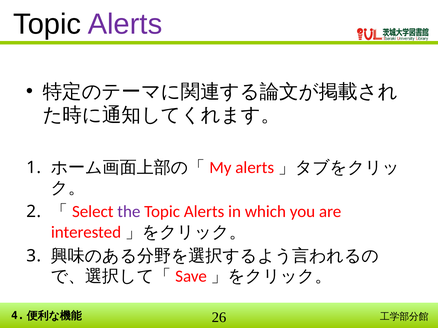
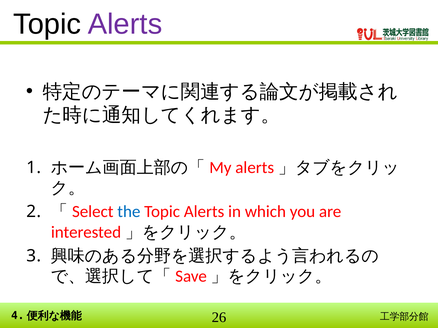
the colour: purple -> blue (129, 212)
